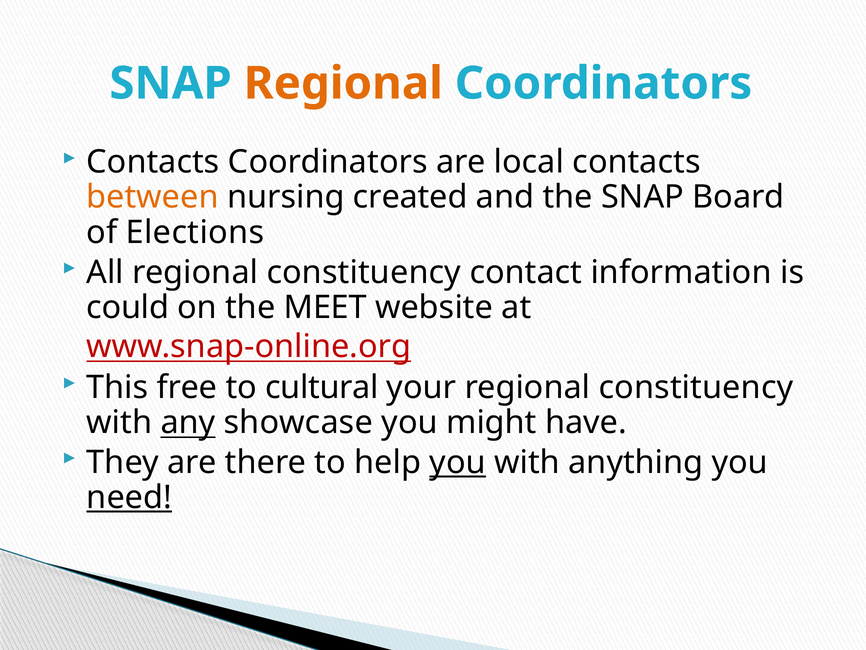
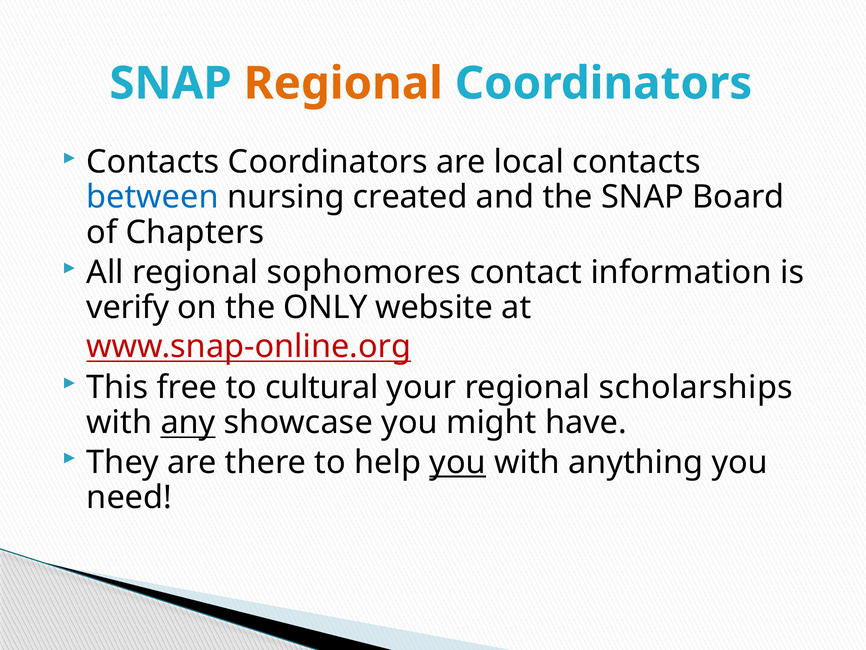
between colour: orange -> blue (153, 197)
Elections: Elections -> Chapters (195, 232)
All regional constituency: constituency -> sophomores (364, 272)
could: could -> verify (128, 307)
MEET: MEET -> ONLY (325, 307)
your regional constituency: constituency -> scholarships (696, 387)
need underline: present -> none (129, 497)
